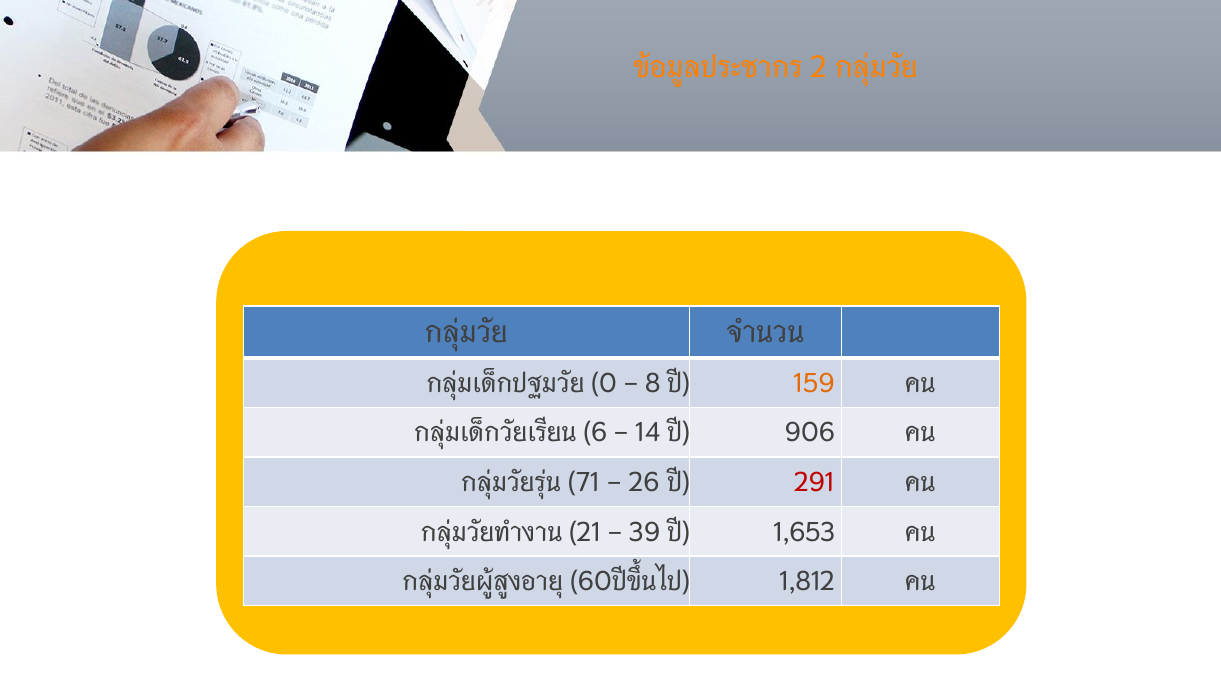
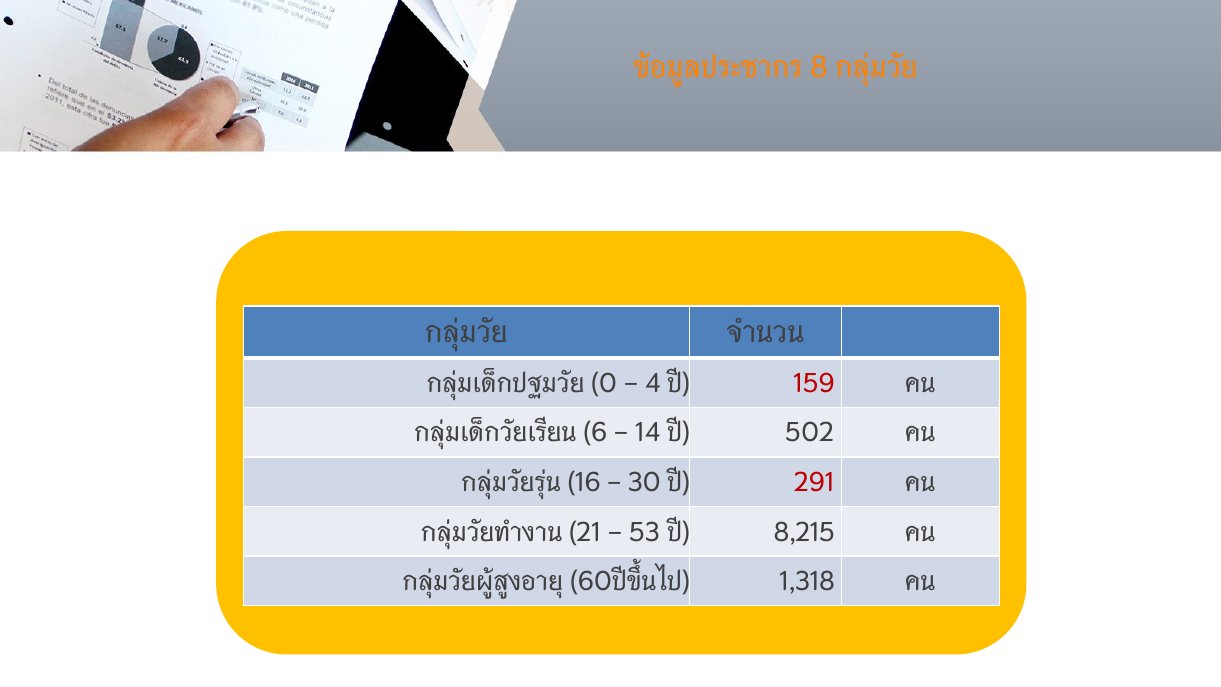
2: 2 -> 8 (819, 67)
8: 8 -> 4 (653, 383)
159 colour: orange -> red (814, 383)
906: 906 -> 502 (810, 433)
71: 71 -> 16 (584, 482)
26: 26 -> 30 (644, 482)
39: 39 -> 53 (645, 532)
1,653: 1,653 -> 8,215 (804, 532)
1,812: 1,812 -> 1,318 (807, 581)
